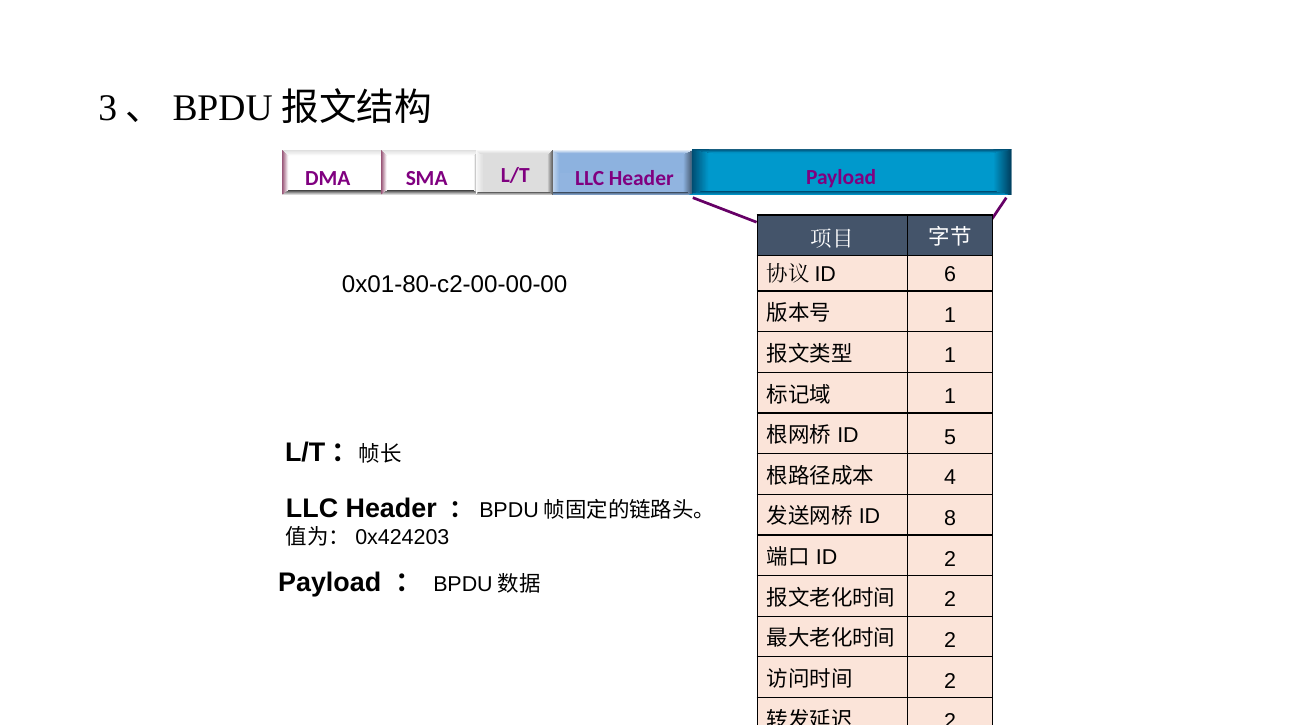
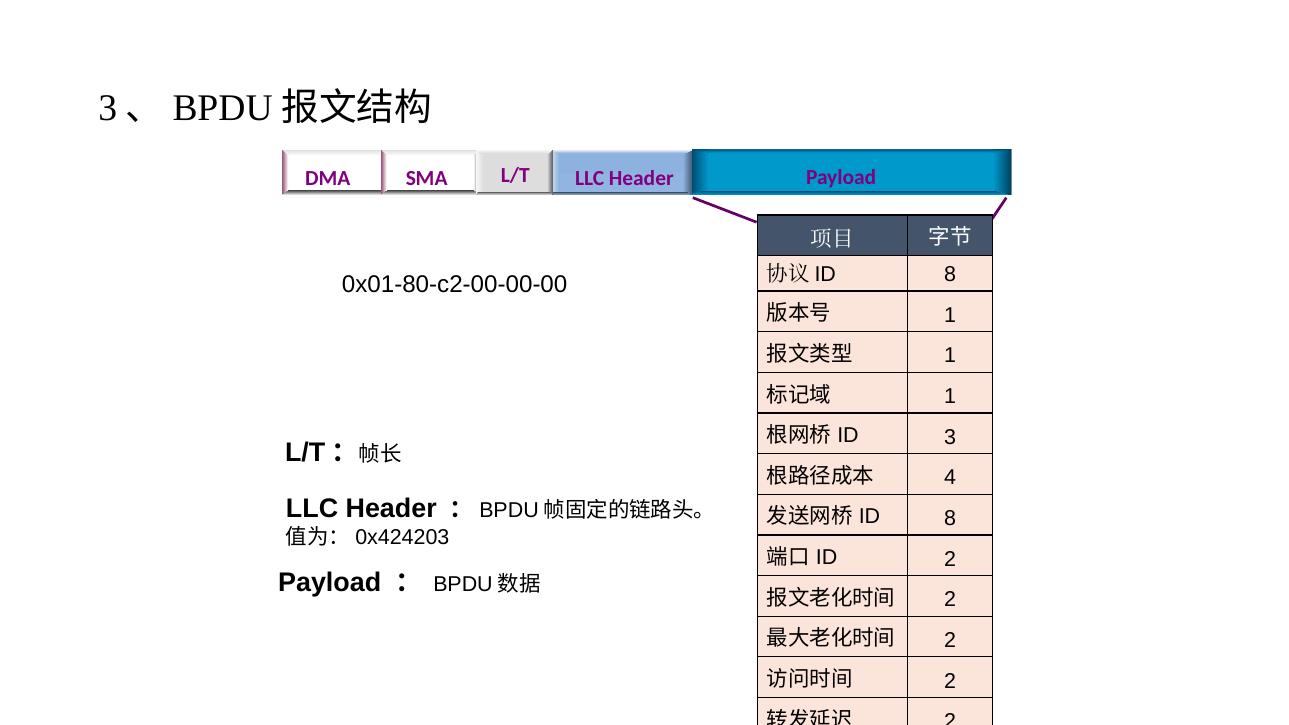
6: 6 -> 8 (950, 275)
5: 5 -> 3 (950, 437)
